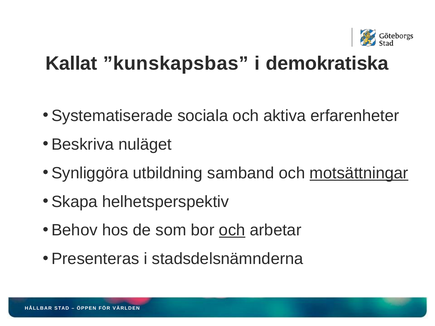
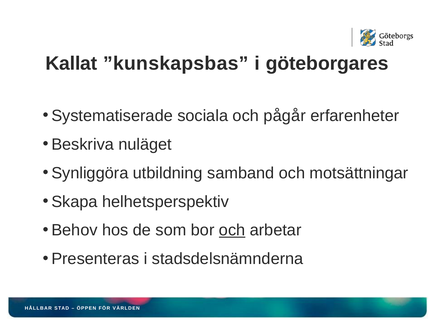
demokratiska: demokratiska -> göteborgares (327, 63)
aktiva: aktiva -> pågår (285, 116)
motsättningar underline: present -> none (359, 173)
